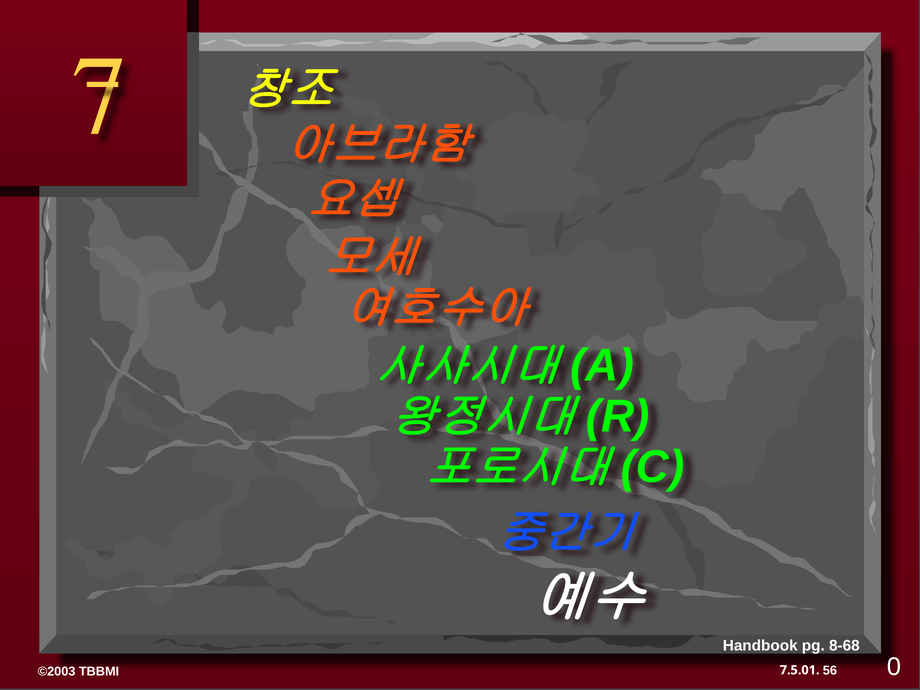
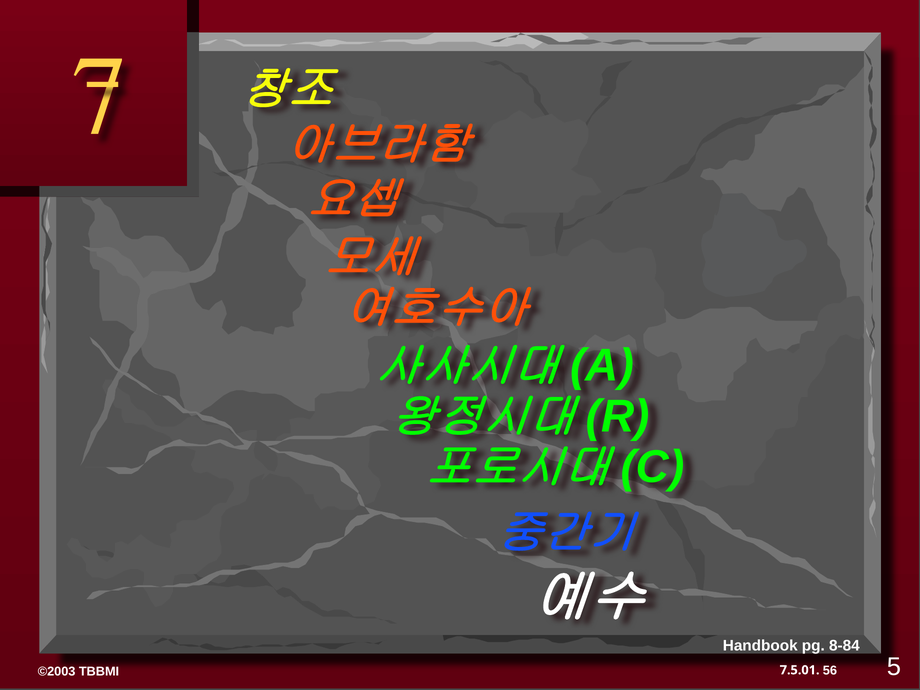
8-68: 8-68 -> 8-84 (844, 646)
0: 0 -> 5 (894, 667)
